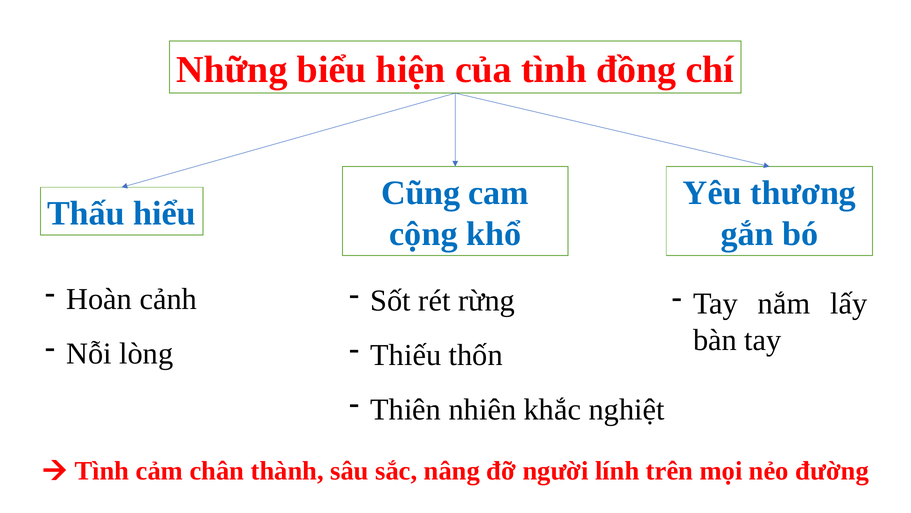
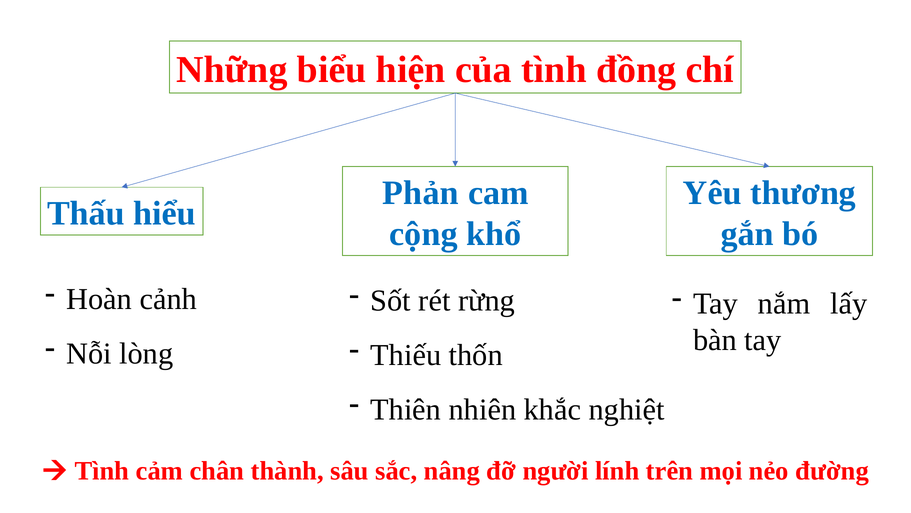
Cũng: Cũng -> Phản (420, 193)
